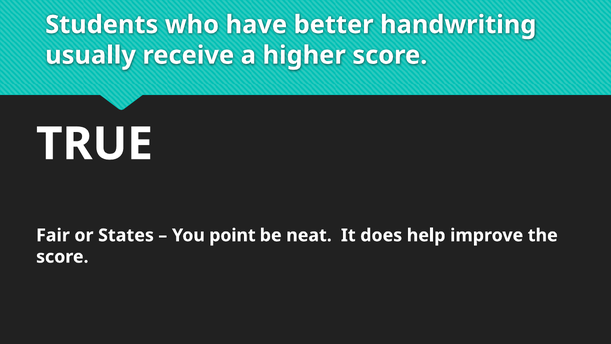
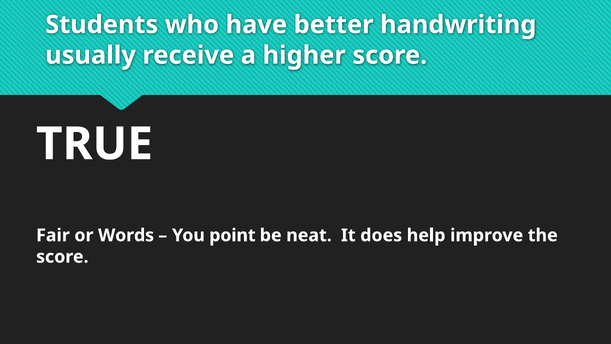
States: States -> Words (126, 235)
